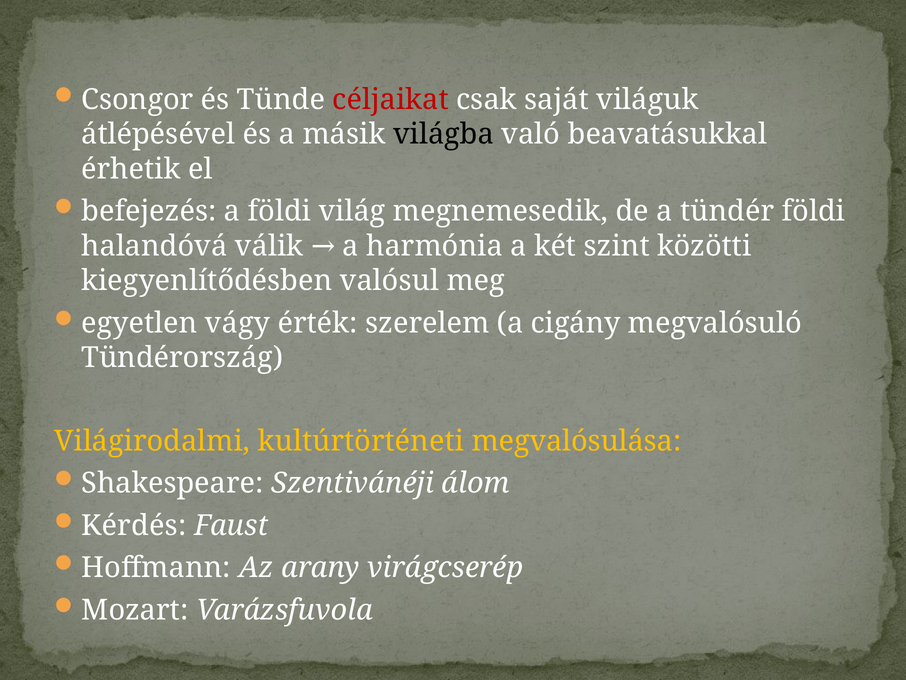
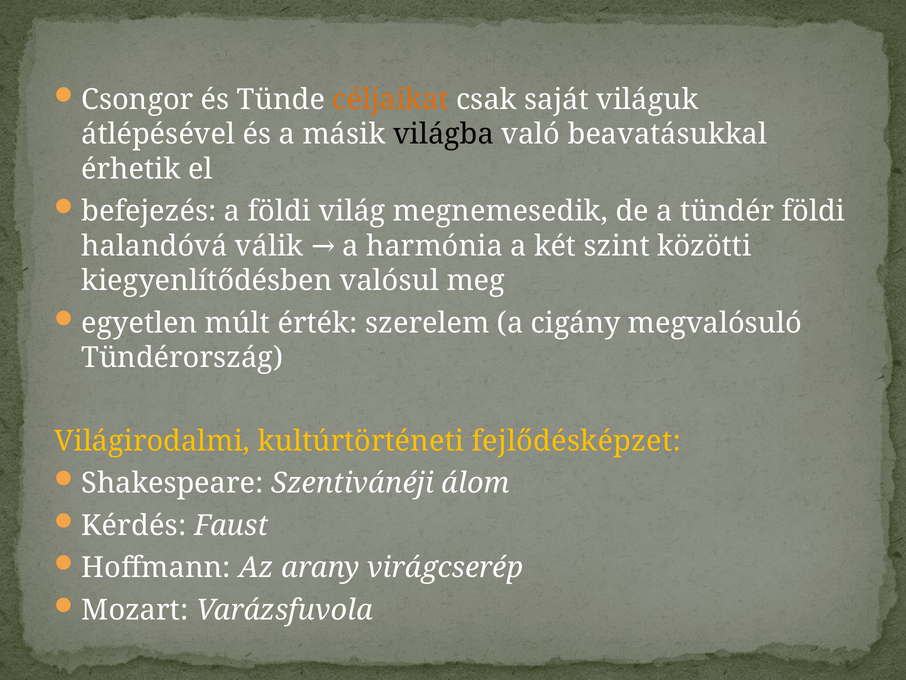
céljaikat colour: red -> orange (391, 100)
vágy: vágy -> múlt (238, 323)
megvalósulása: megvalósulása -> fejlődésképzet (576, 441)
